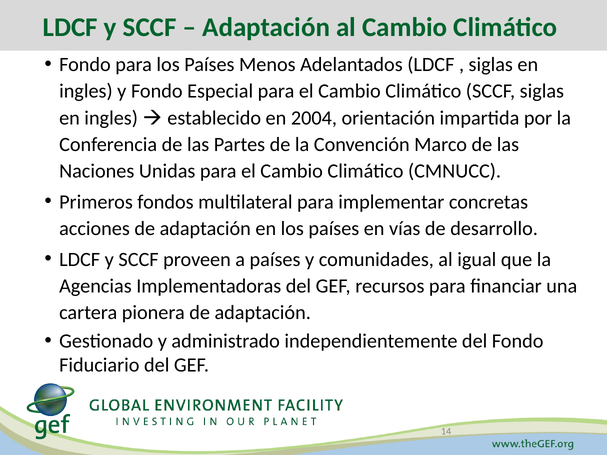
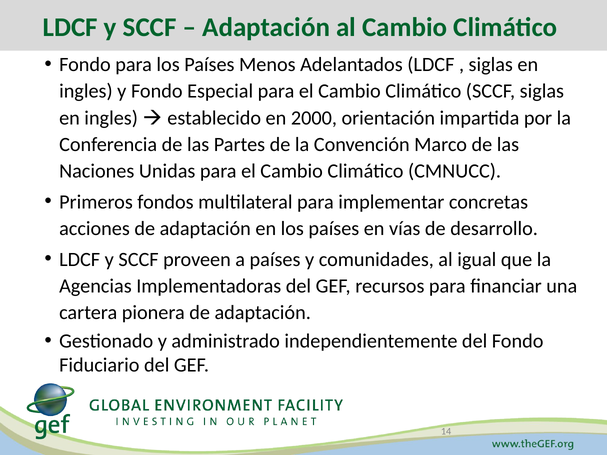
2004: 2004 -> 2000 (314, 118)
